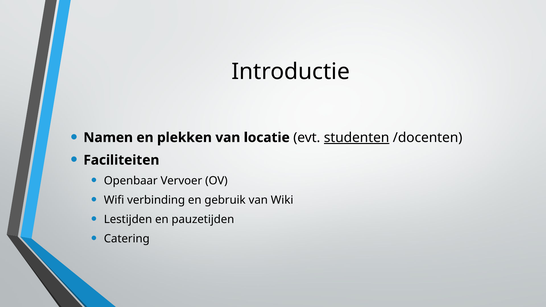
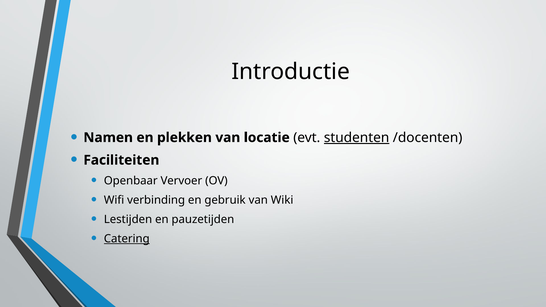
Catering underline: none -> present (127, 239)
